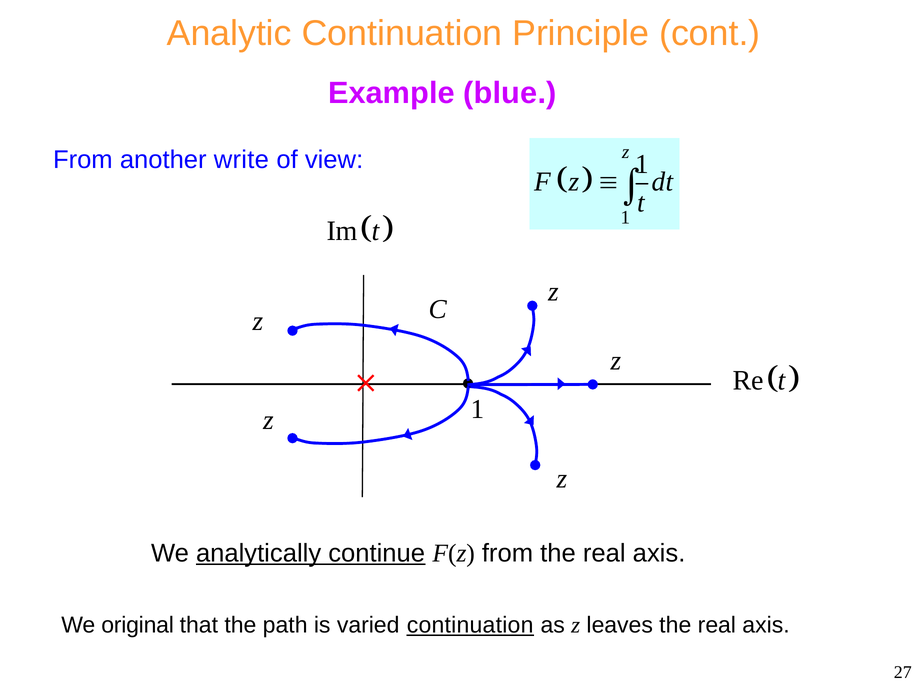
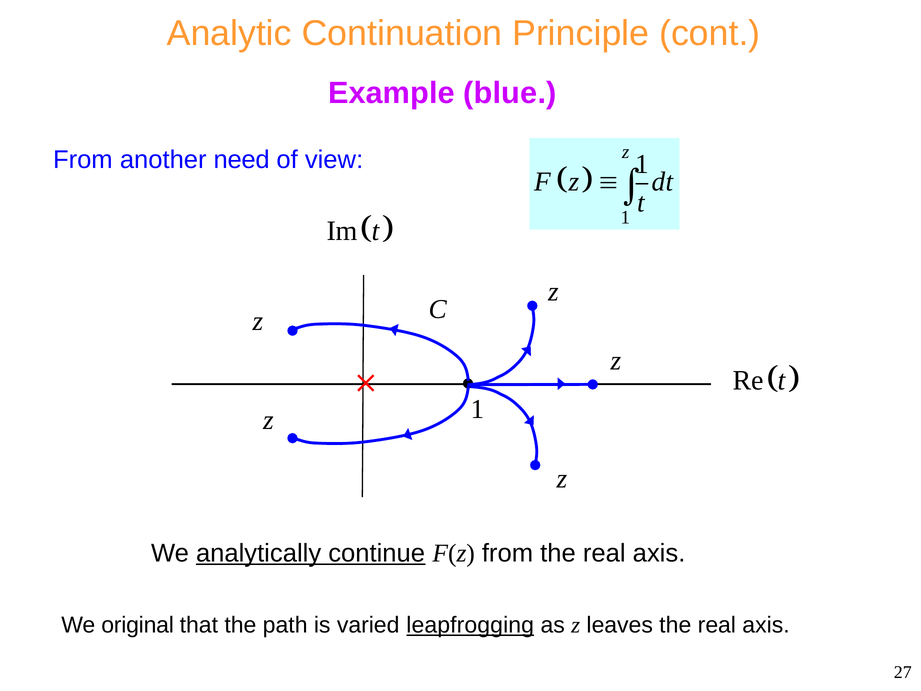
write: write -> need (242, 160)
varied continuation: continuation -> leapfrogging (470, 625)
